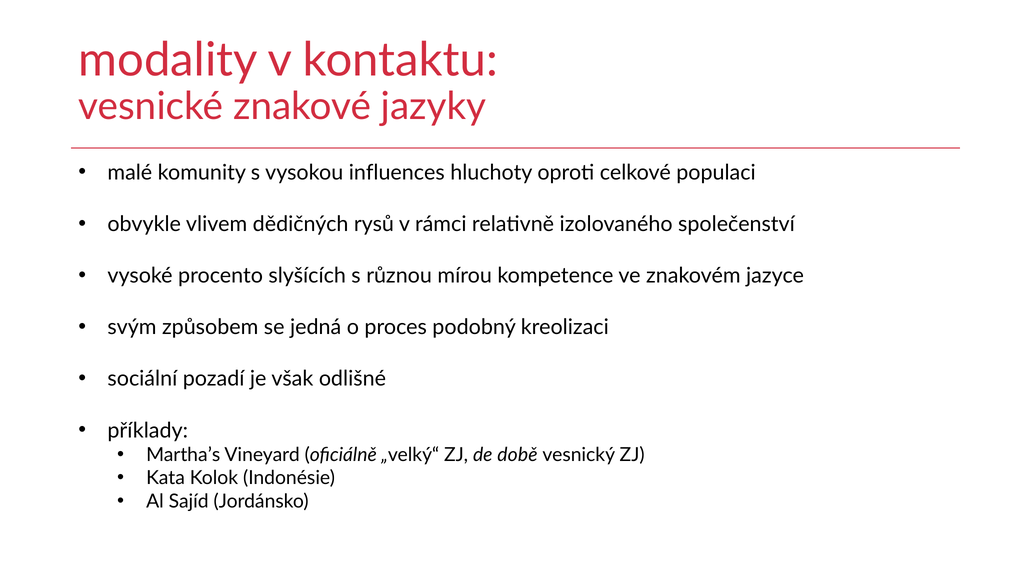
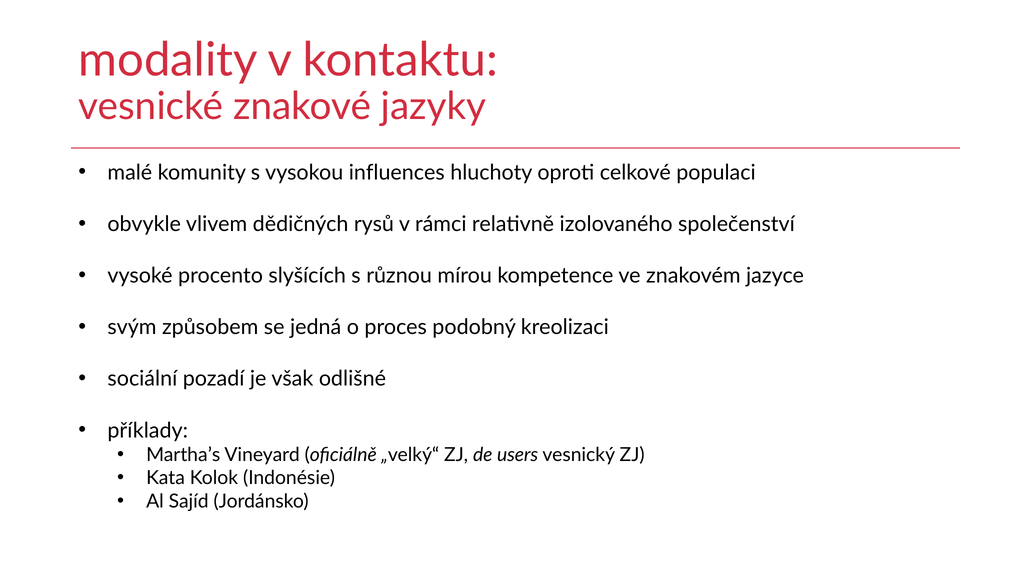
době: době -> users (518, 455)
